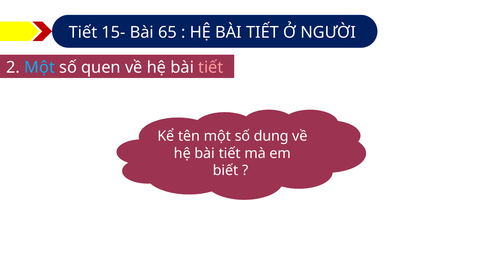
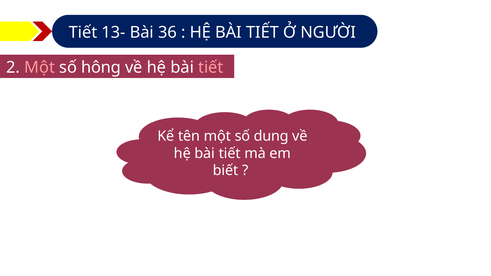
15-: 15- -> 13- (114, 32)
65: 65 -> 36 (167, 32)
Một colour: light blue -> pink (40, 67)
quen: quen -> hông (101, 67)
